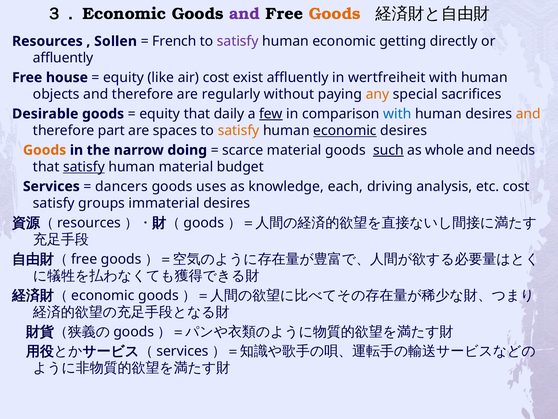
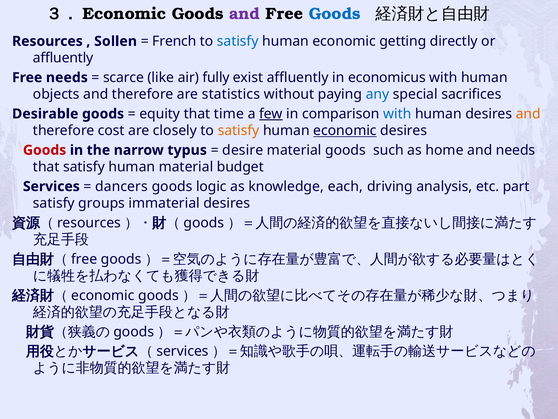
Goods colour: orange -> blue (335, 14)
satisfy colour: purple -> blue (238, 41)
Free house: house -> needs (67, 77)
equity: equity -> scarce (124, 77)
air cost: cost -> fully (216, 77)
wertfreiheit: wertfreiheit -> economicus (387, 77)
regularly: regularly -> statistics (231, 94)
any colour: orange -> blue (378, 94)
daily: daily -> time (229, 114)
part: part -> cost (111, 130)
spaces: spaces -> closely (175, 130)
Goods colour: orange -> red (45, 150)
doing: doing -> typus (187, 150)
scarce: scarce -> desire (243, 150)
such underline: present -> none (388, 150)
whole: whole -> home (445, 150)
satisfy underline: present -> none (84, 167)
uses: uses -> logic (211, 186)
etc cost: cost -> part (516, 186)
